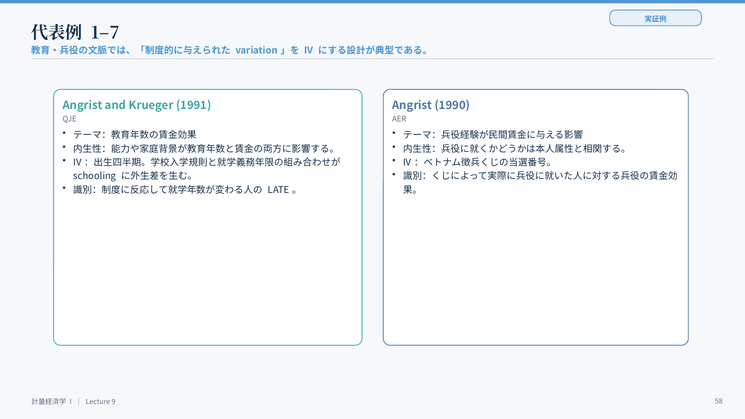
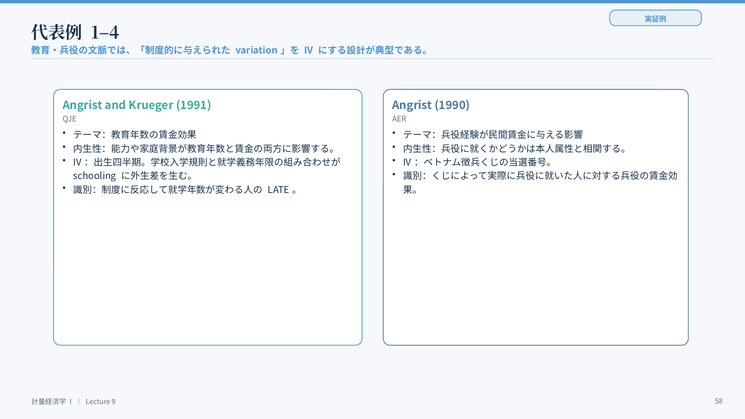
1–7: 1–7 -> 1–4 (106, 33)
